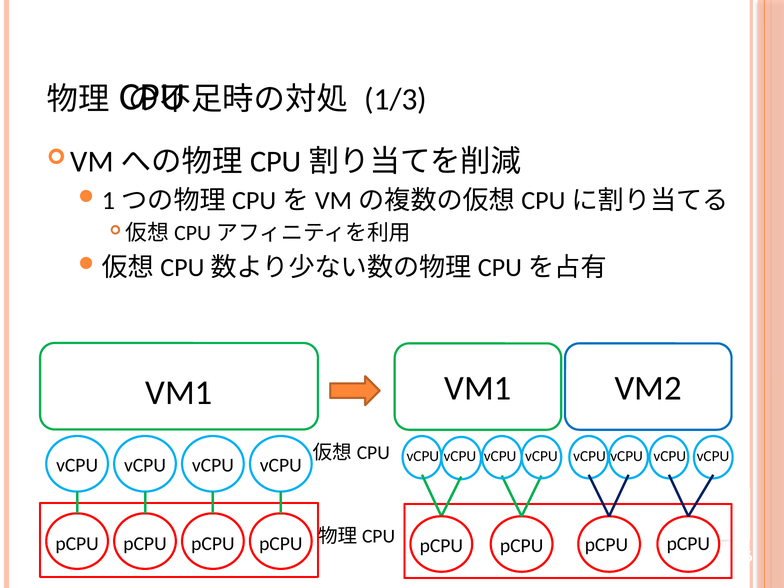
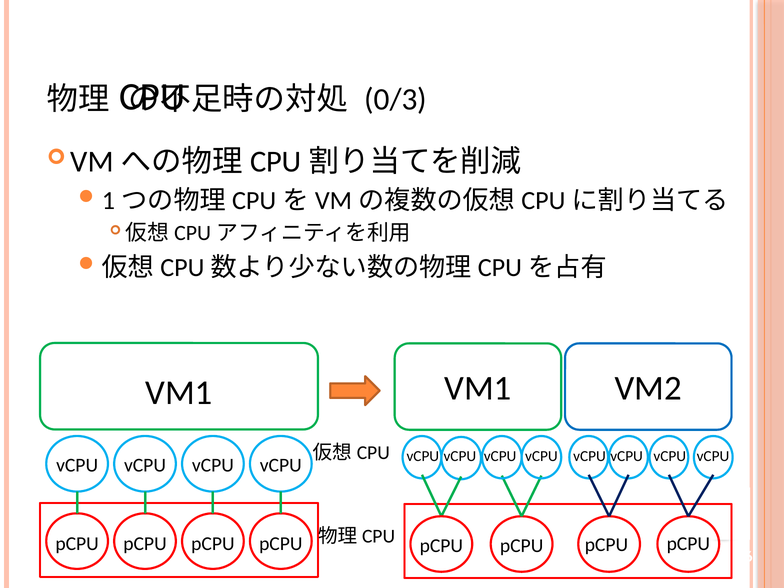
1/3: 1/3 -> 0/3 (396, 99)
